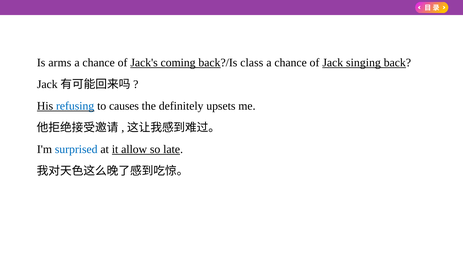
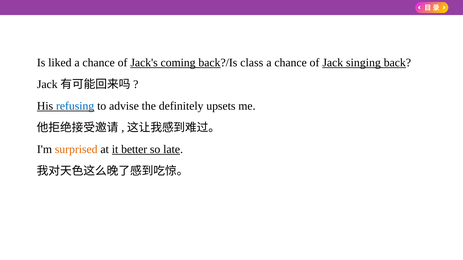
arms: arms -> liked (60, 63)
causes: causes -> advise (124, 106)
surprised colour: blue -> orange (76, 149)
allow: allow -> better (134, 149)
